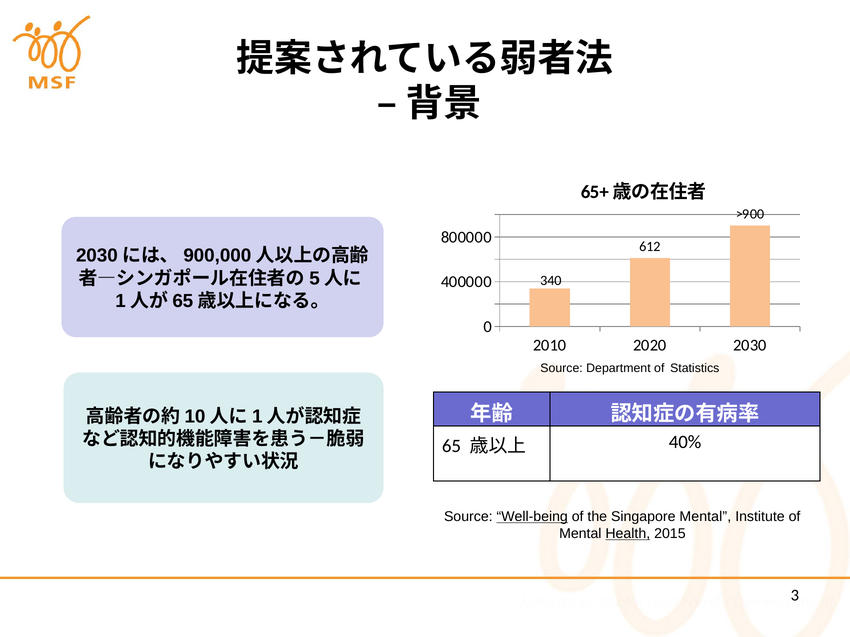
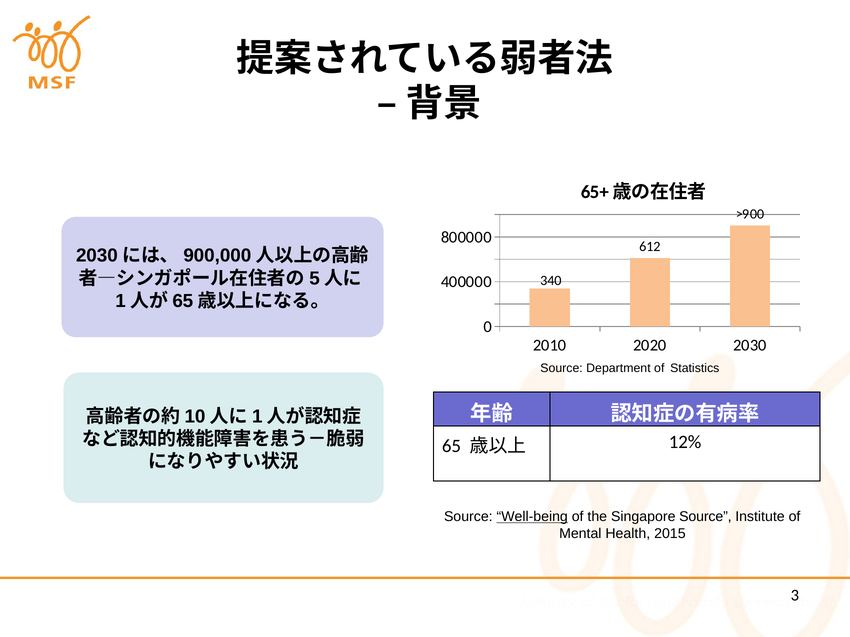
40%: 40% -> 12% (685, 442)
Singapore Mental: Mental -> Source (705, 517)
Health underline: present -> none (628, 534)
